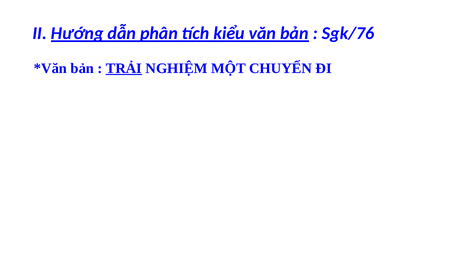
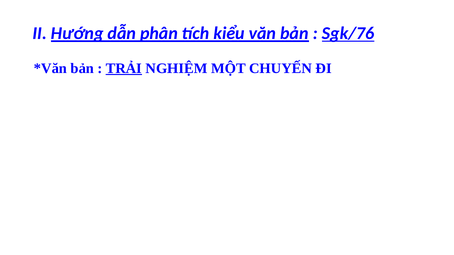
Sgk/76 underline: none -> present (348, 33)
